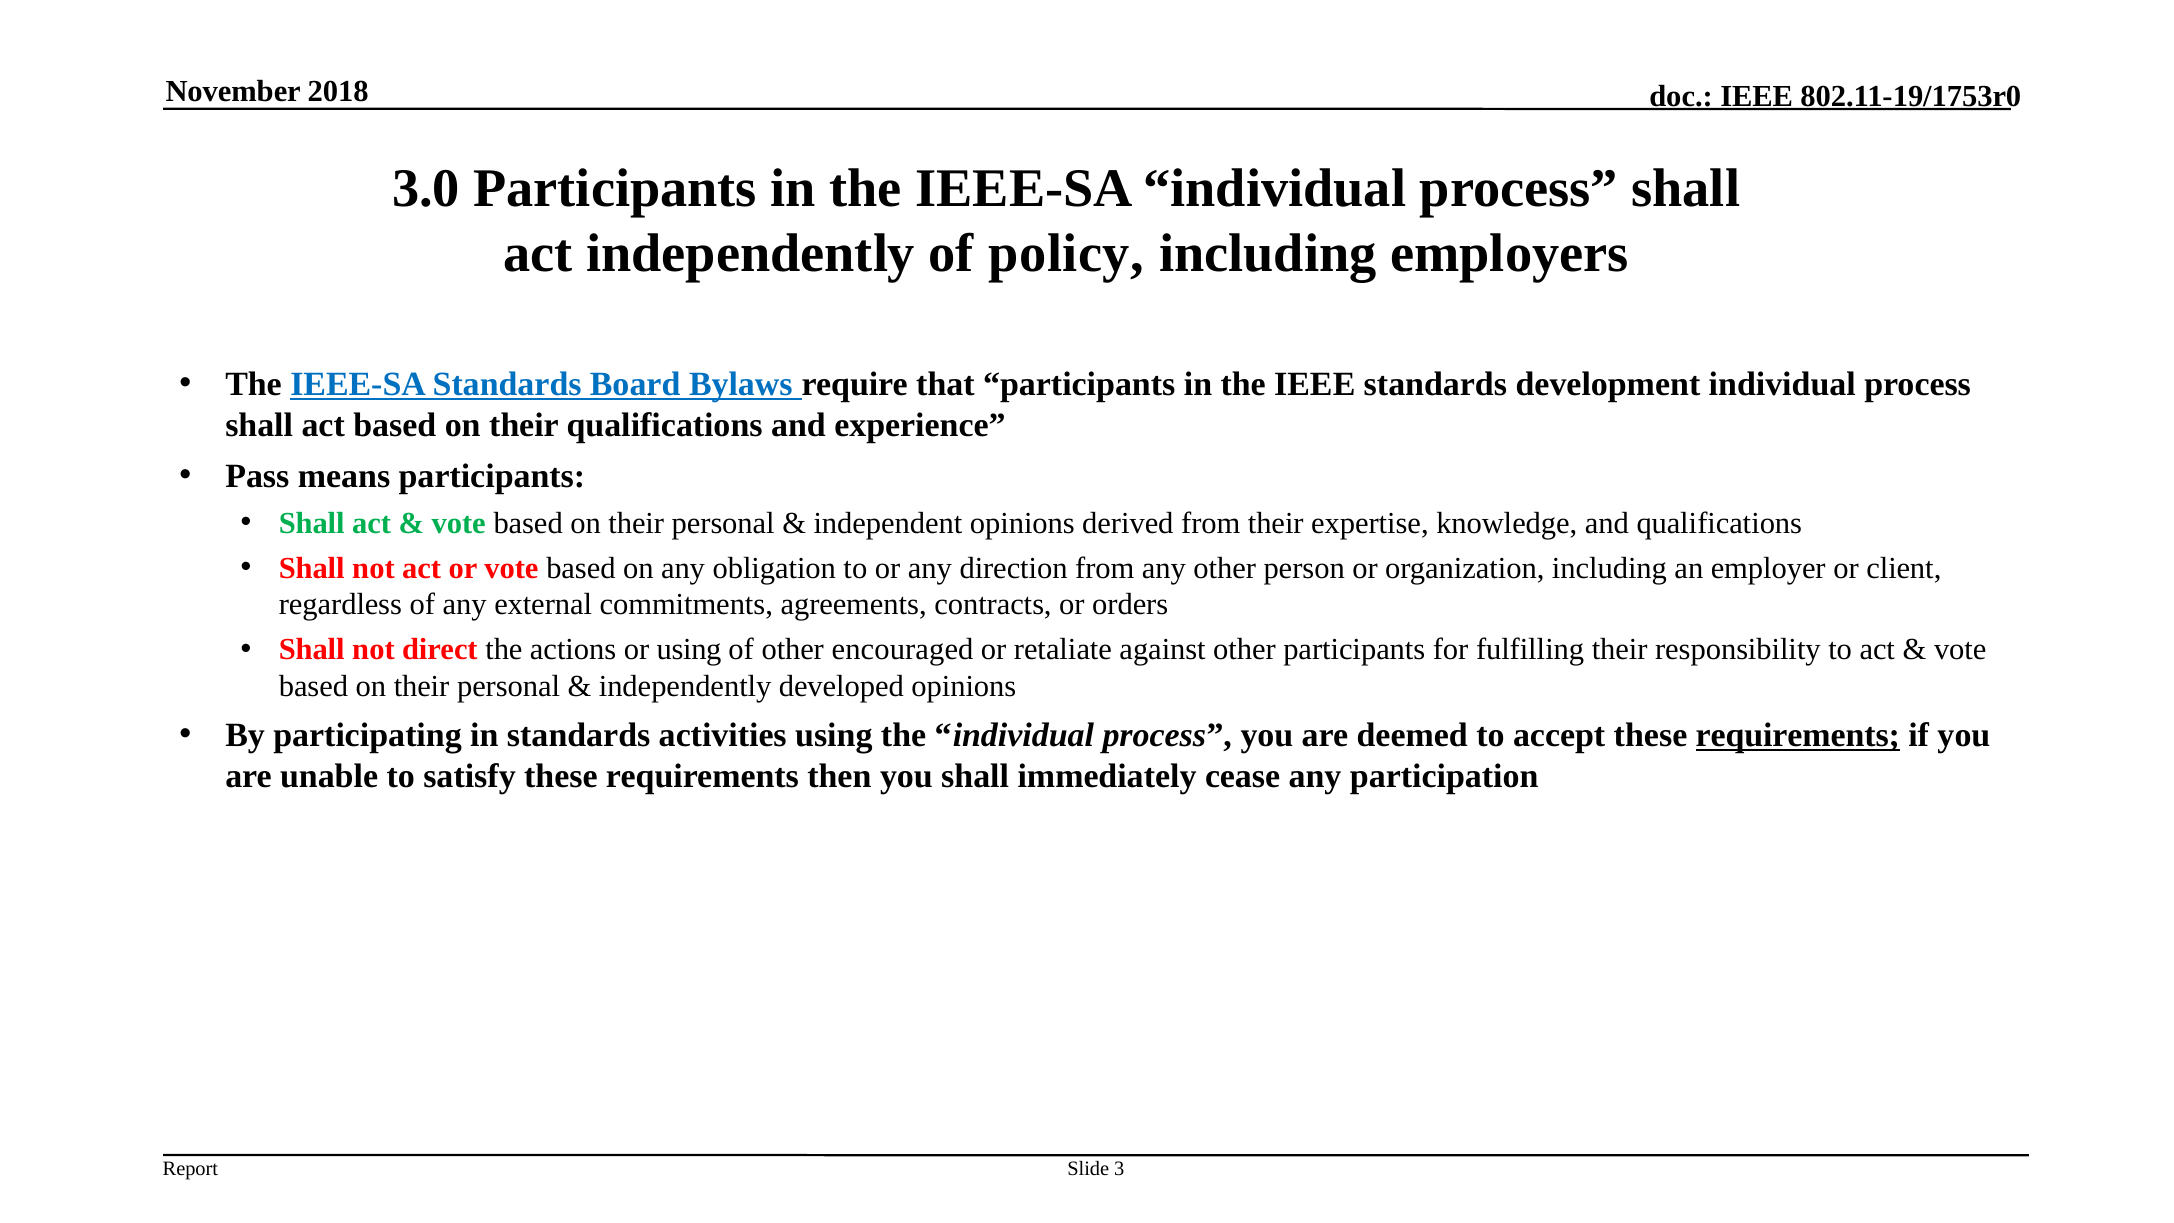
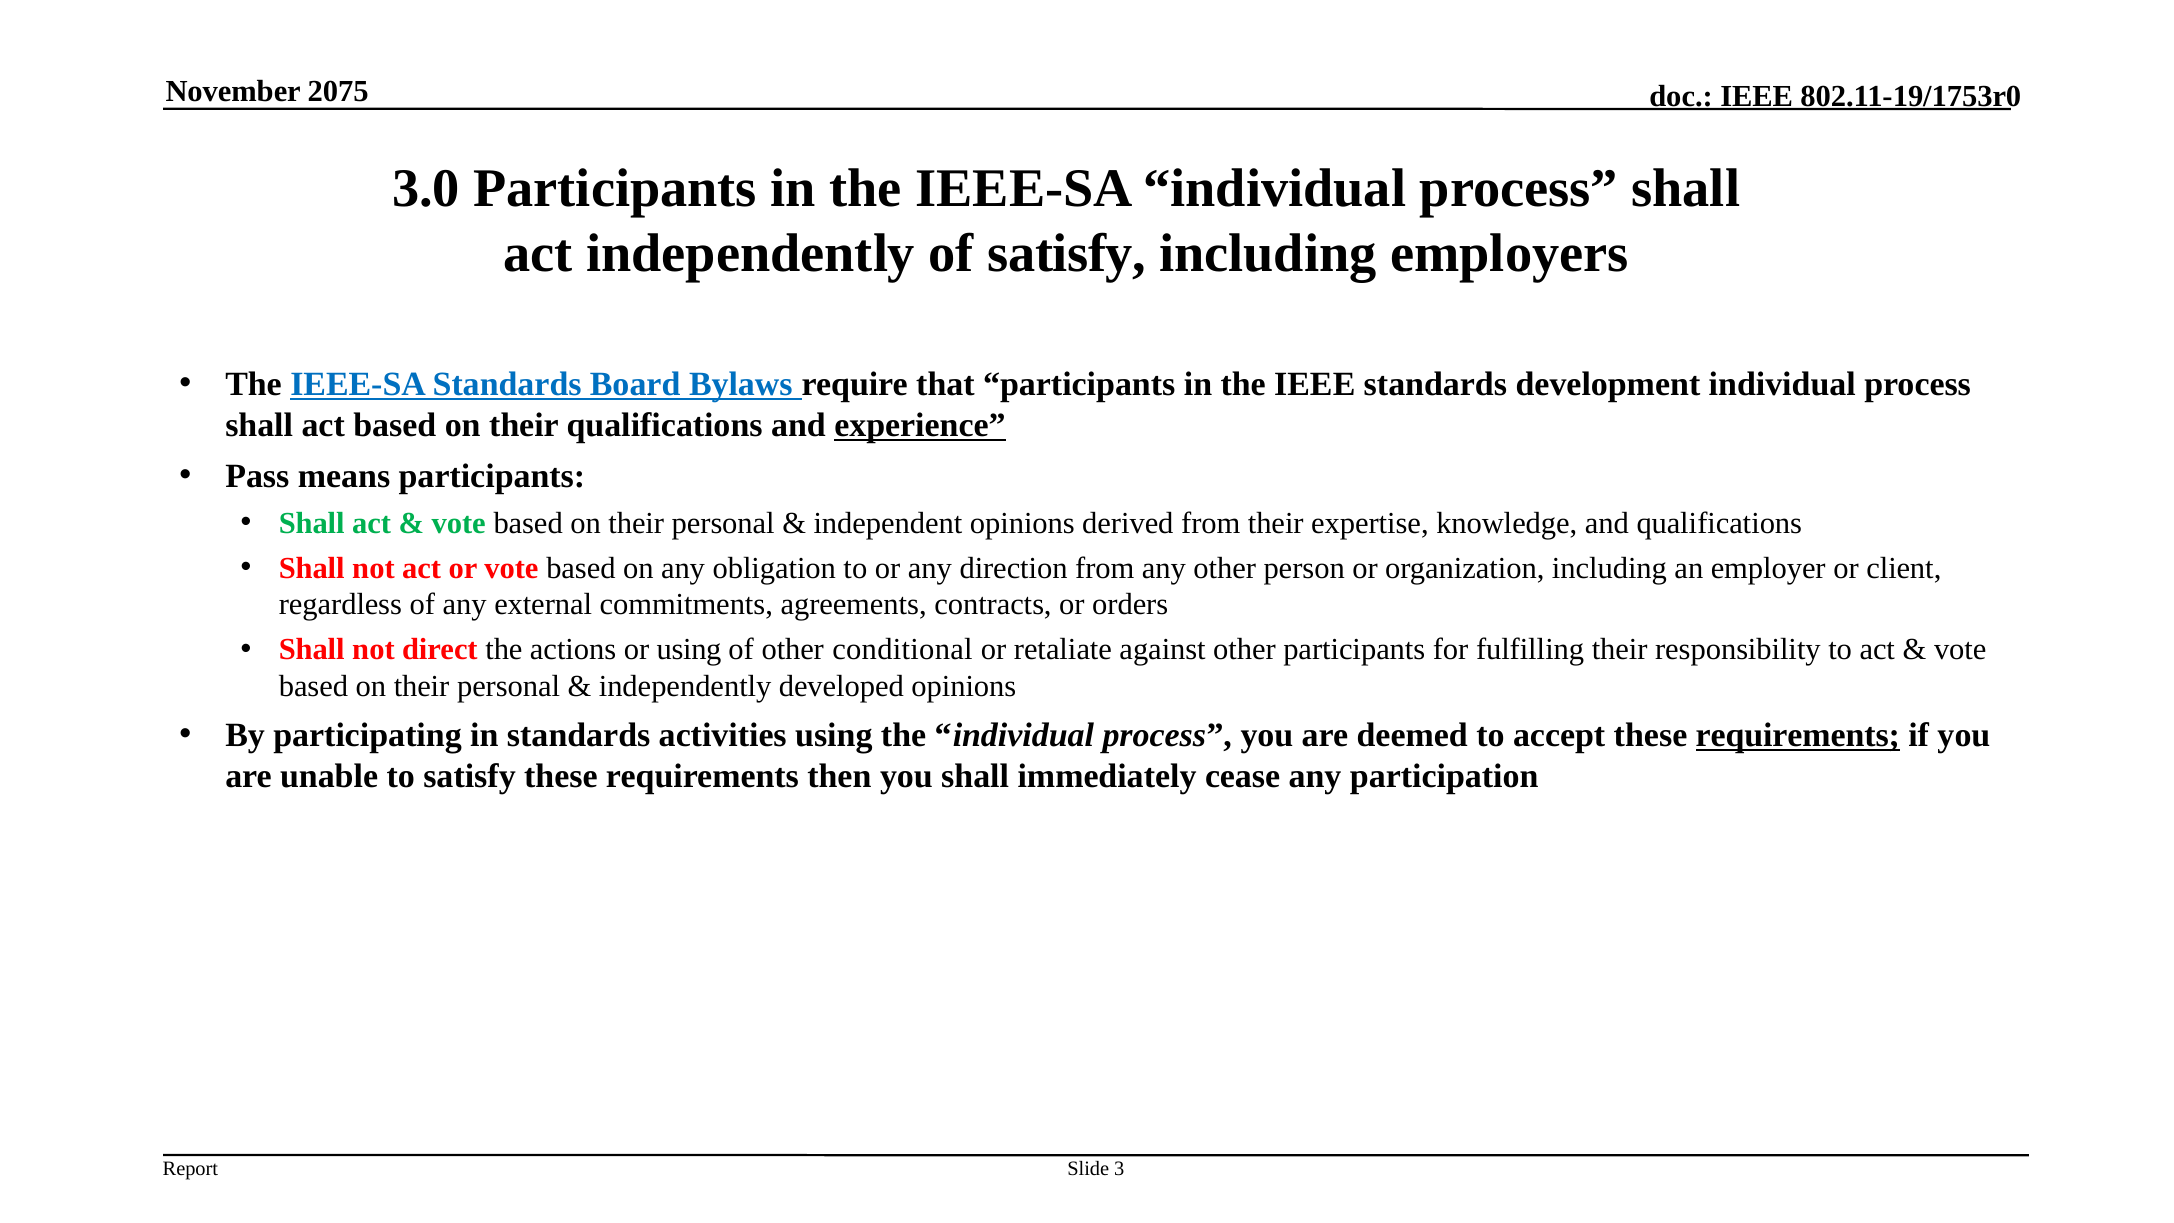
2018: 2018 -> 2075 (338, 92)
of policy: policy -> satisfy (1067, 254)
experience underline: none -> present (920, 425)
encouraged: encouraged -> conditional (902, 650)
